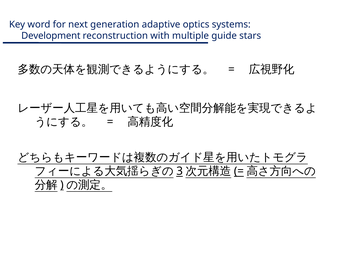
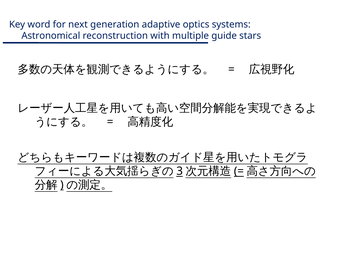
Development: Development -> Astronomical (51, 36)
